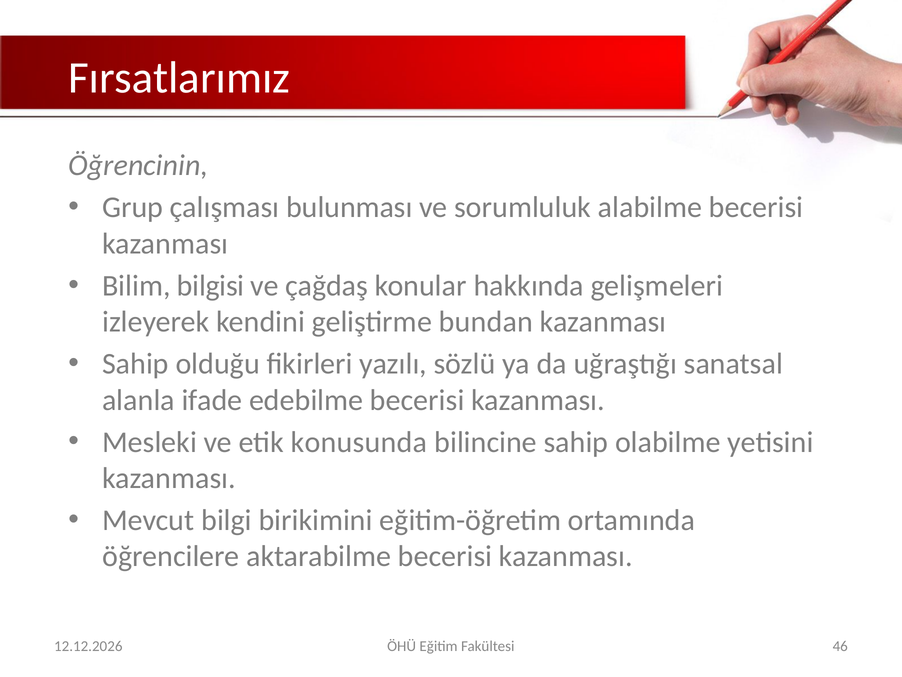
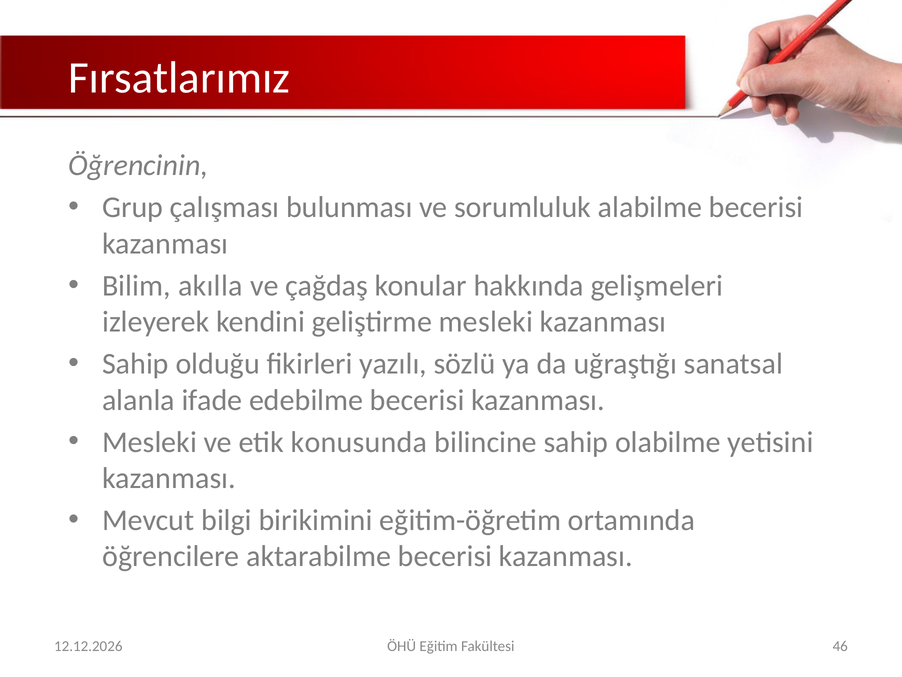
bilgisi: bilgisi -> akılla (210, 286)
geliştirme bundan: bundan -> mesleki (486, 322)
